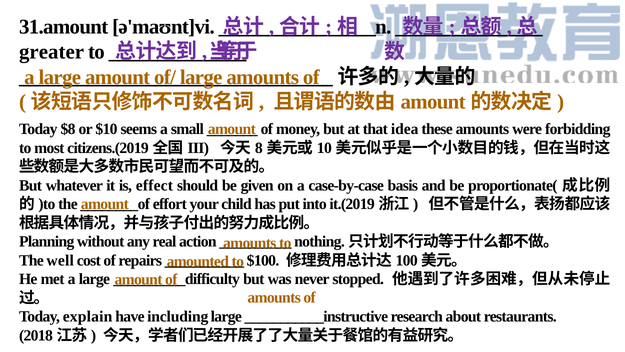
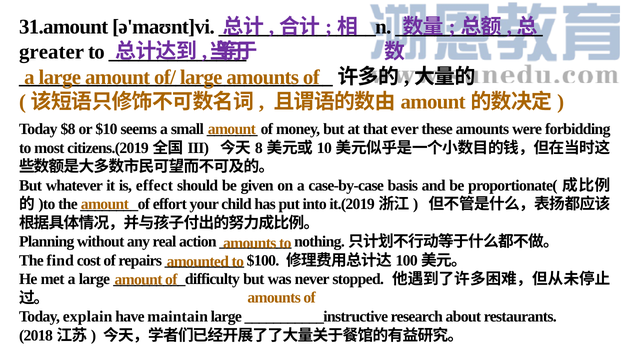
idea: idea -> ever (405, 129)
well: well -> find (60, 260)
including: including -> maintain (178, 316)
